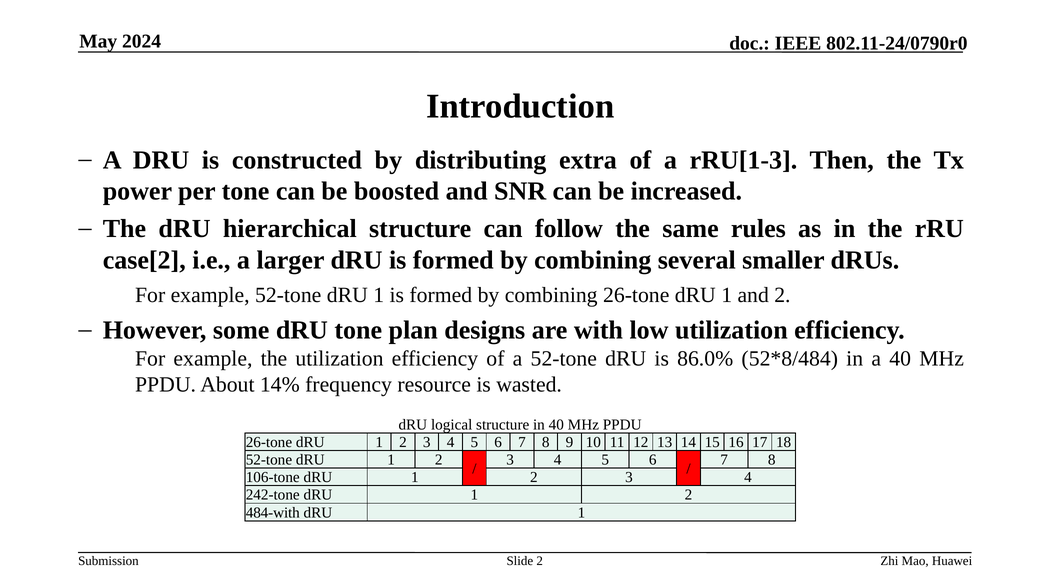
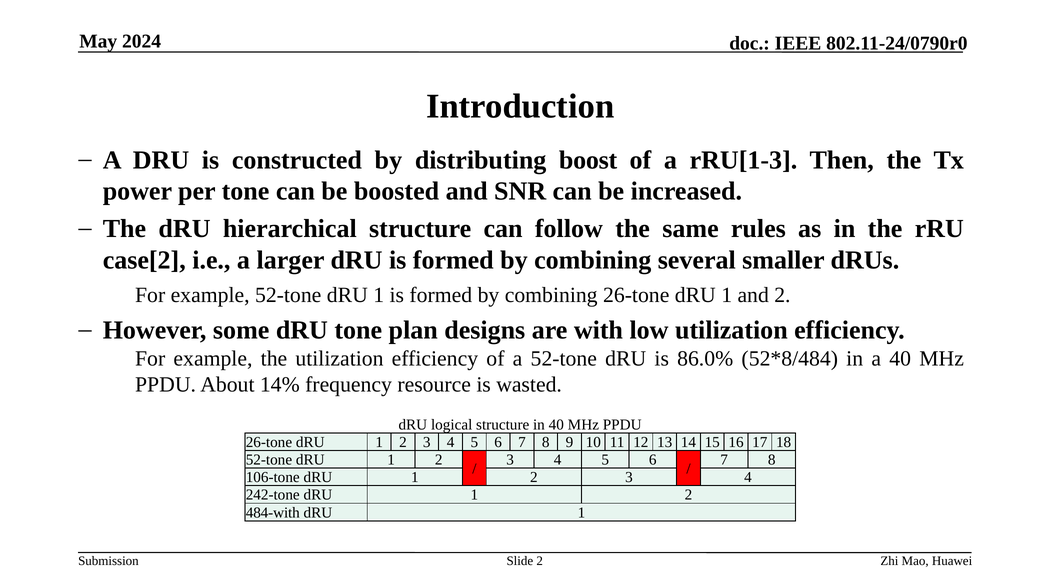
extra: extra -> boost (588, 160)
